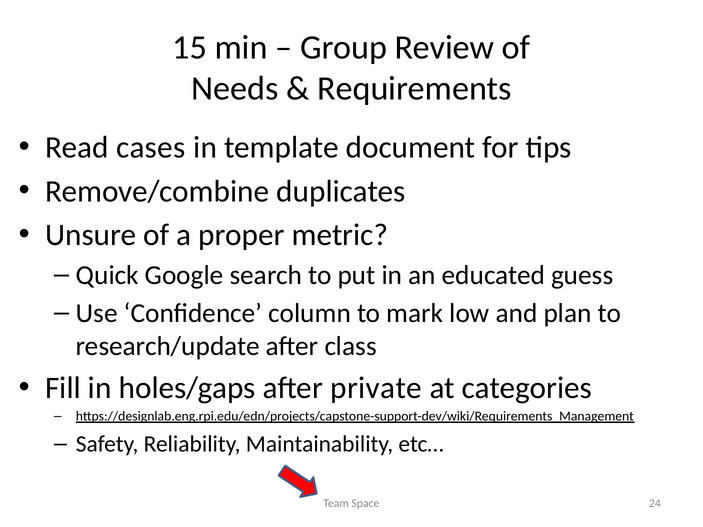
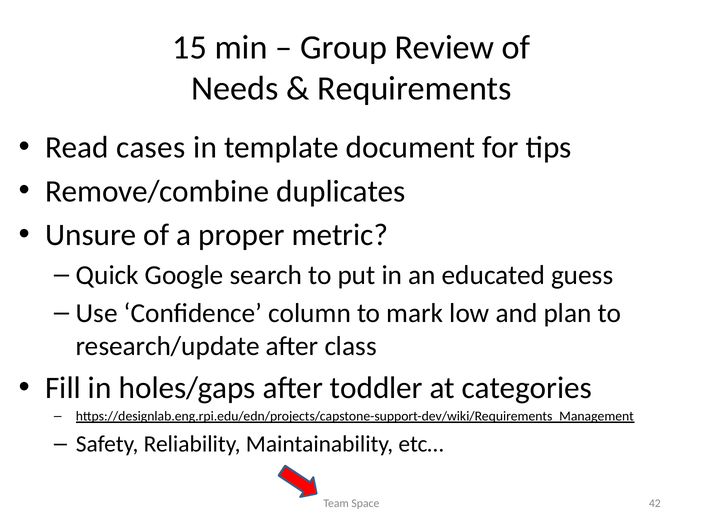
private: private -> toddler (376, 388)
24: 24 -> 42 (655, 503)
